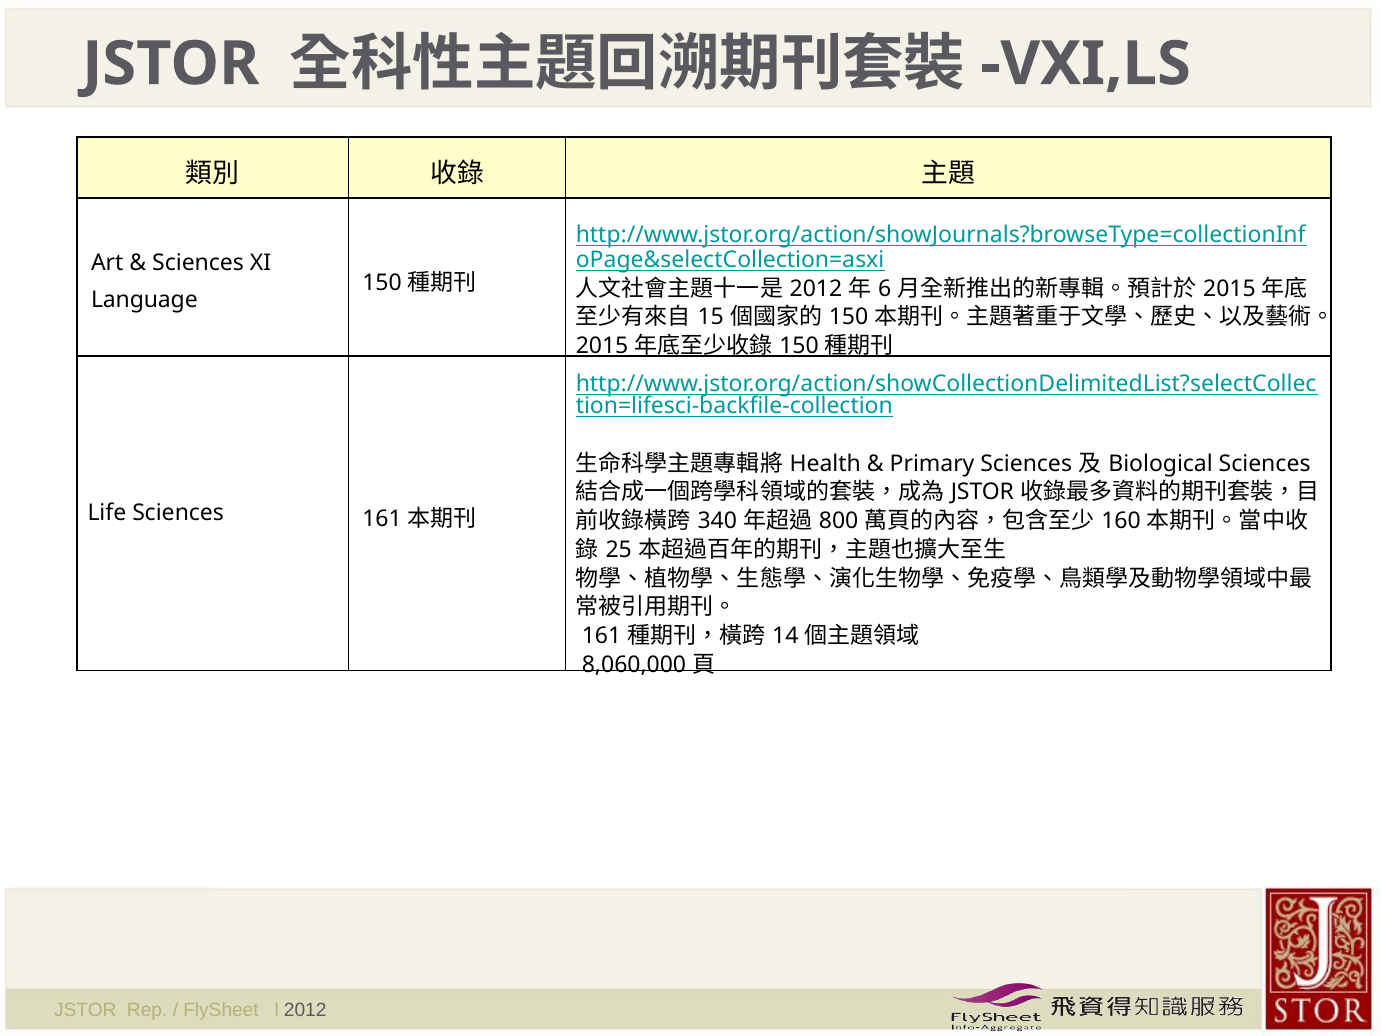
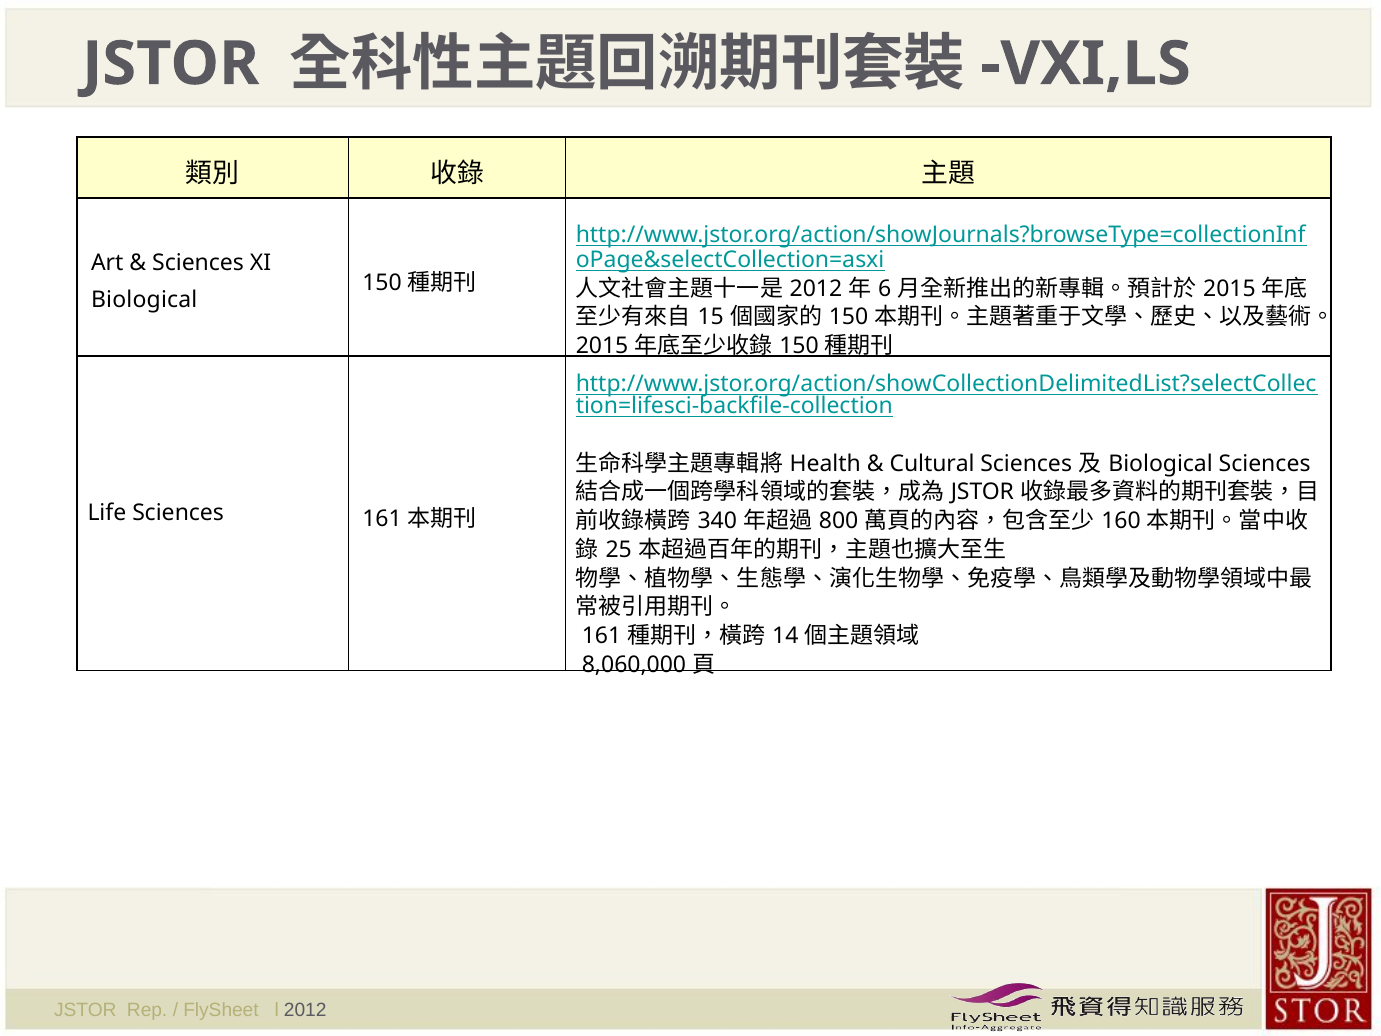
Language: Language -> Biological (144, 300)
Primary: Primary -> Cultural (932, 463)
